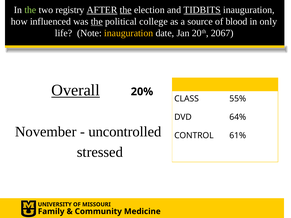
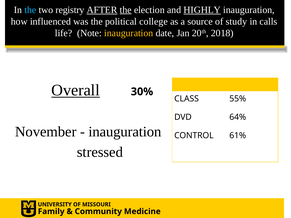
the colour: light green -> light blue (30, 10)
TIDBITS: TIDBITS -> HIGHLY (202, 10)
the underline: present -> none (97, 21)
blood: blood -> study (236, 21)
only: only -> calls (268, 21)
2067: 2067 -> 2018 (222, 33)
20%: 20% -> 30% (142, 92)
uncontrolled: uncontrolled -> inauguration (125, 132)
